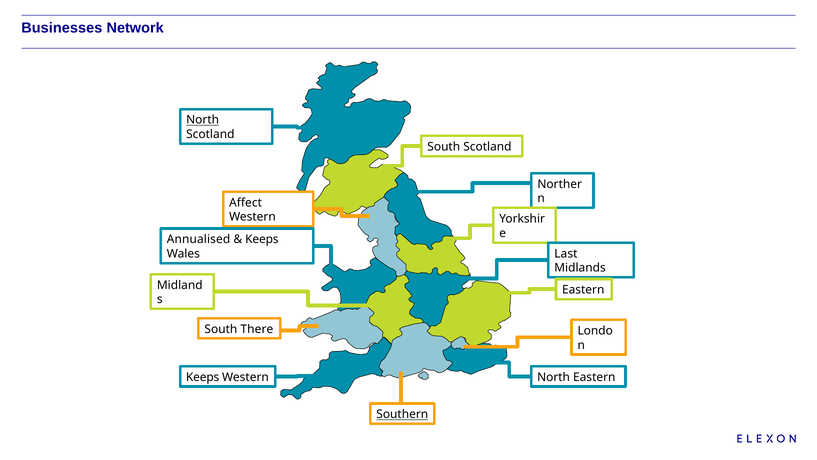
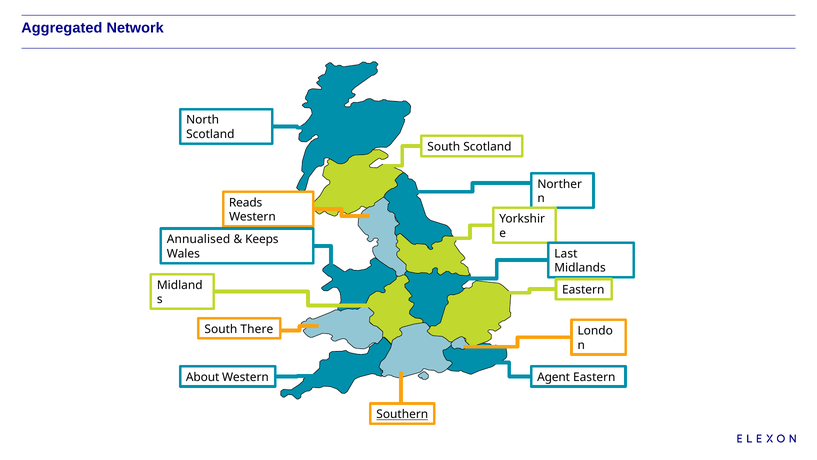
Businesses: Businesses -> Aggregated (62, 28)
North underline: present -> none (203, 120)
Affect: Affect -> Reads (246, 202)
Keeps: Keeps -> About (203, 377)
North: North -> Agent (554, 377)
